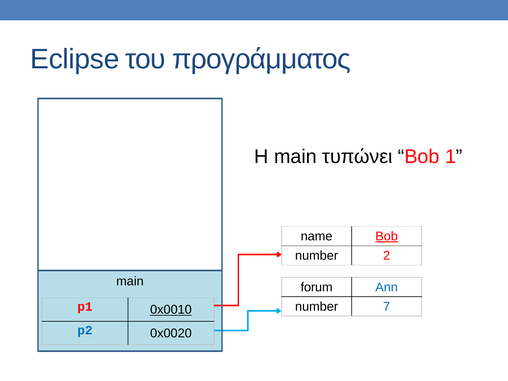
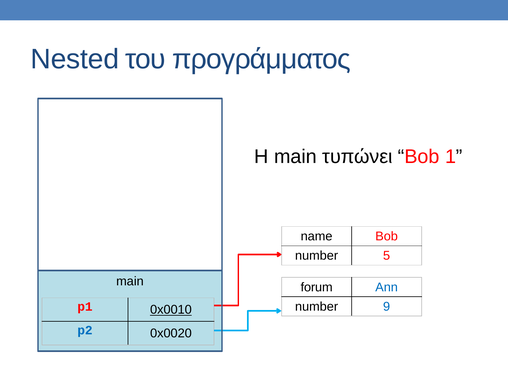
Eclipse: Eclipse -> Nested (75, 59)
Bob underline: present -> none (387, 236)
2: 2 -> 5 (387, 256)
7: 7 -> 9 (387, 307)
